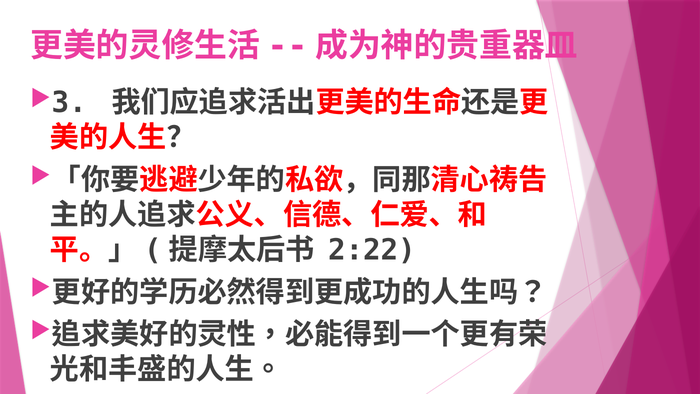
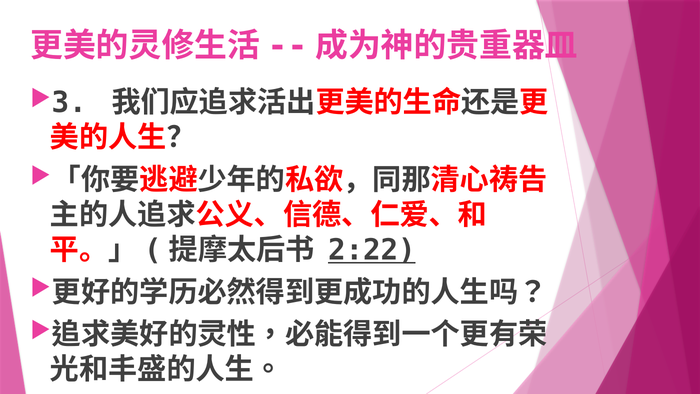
2:22 underline: none -> present (372, 250)
